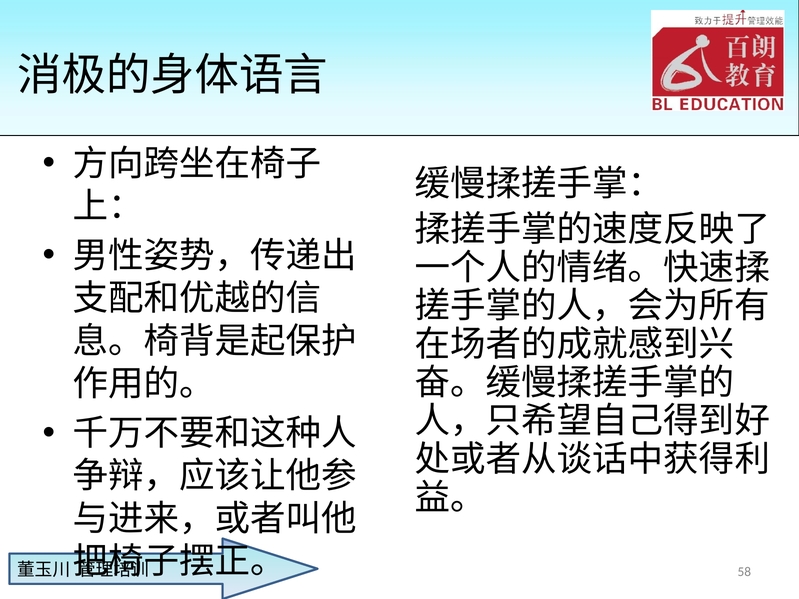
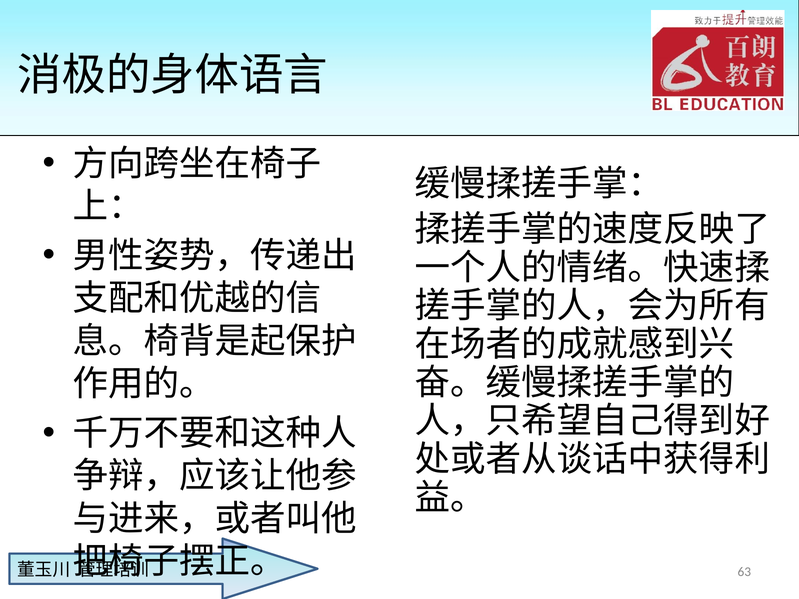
58: 58 -> 63 (744, 572)
